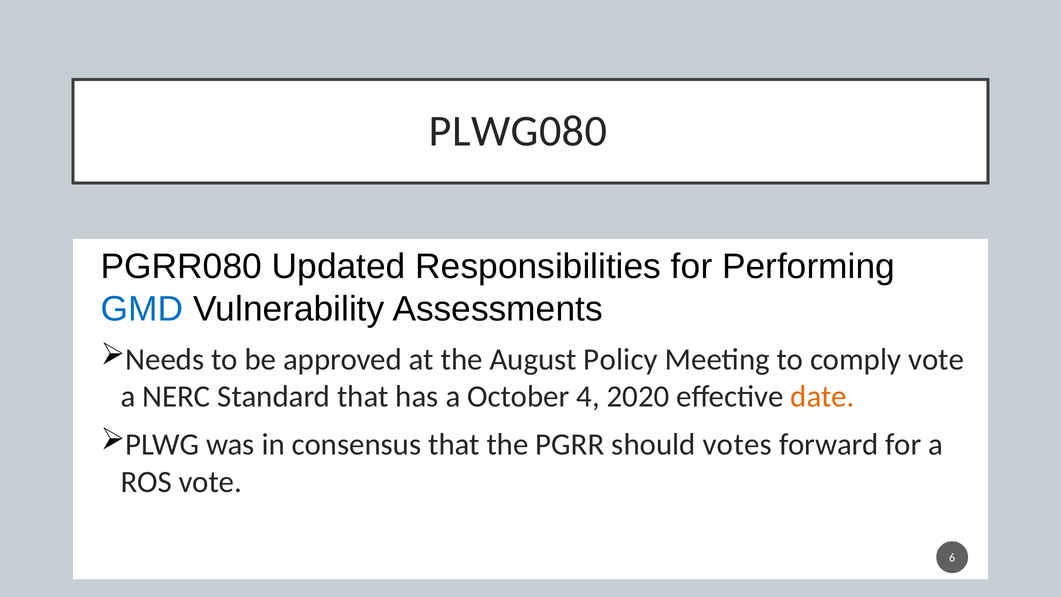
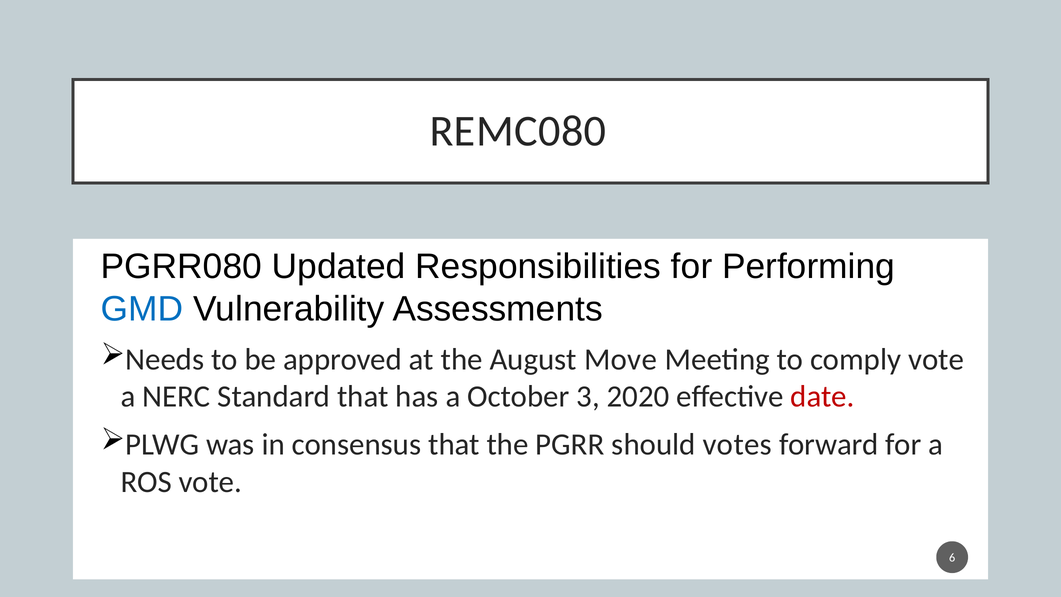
PLWG080: PLWG080 -> REMC080 (518, 131)
Policy: Policy -> Move (621, 359)
4: 4 -> 3 (588, 396)
date colour: orange -> red (822, 396)
